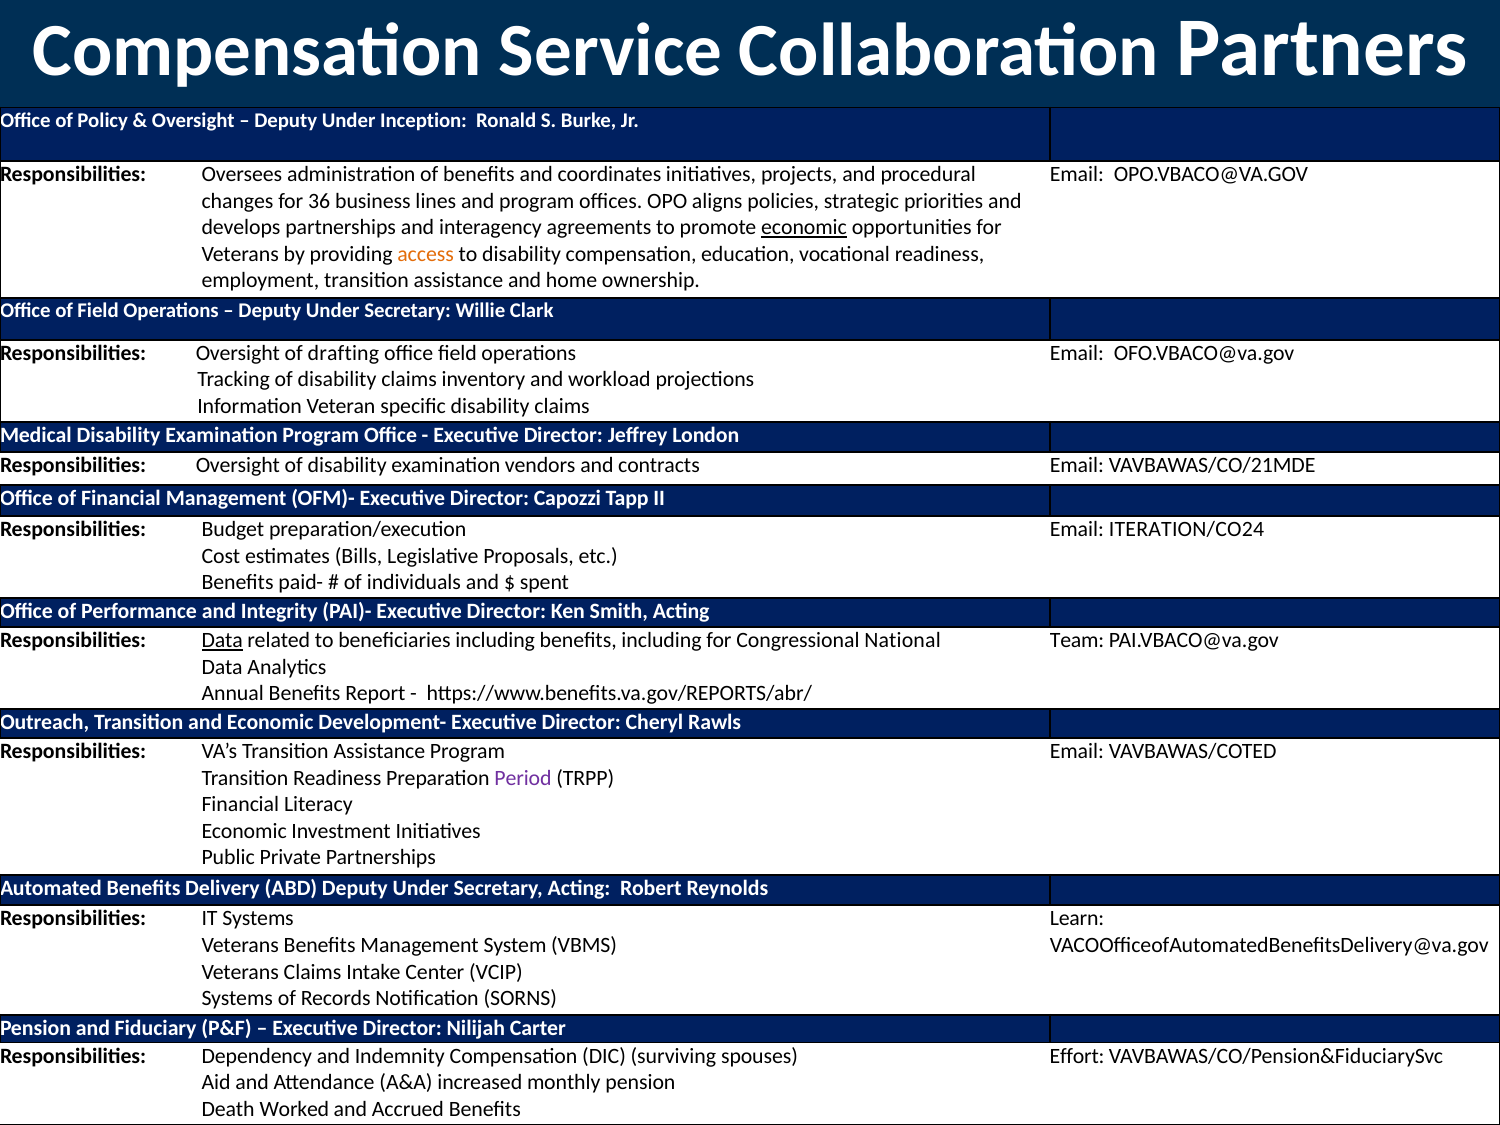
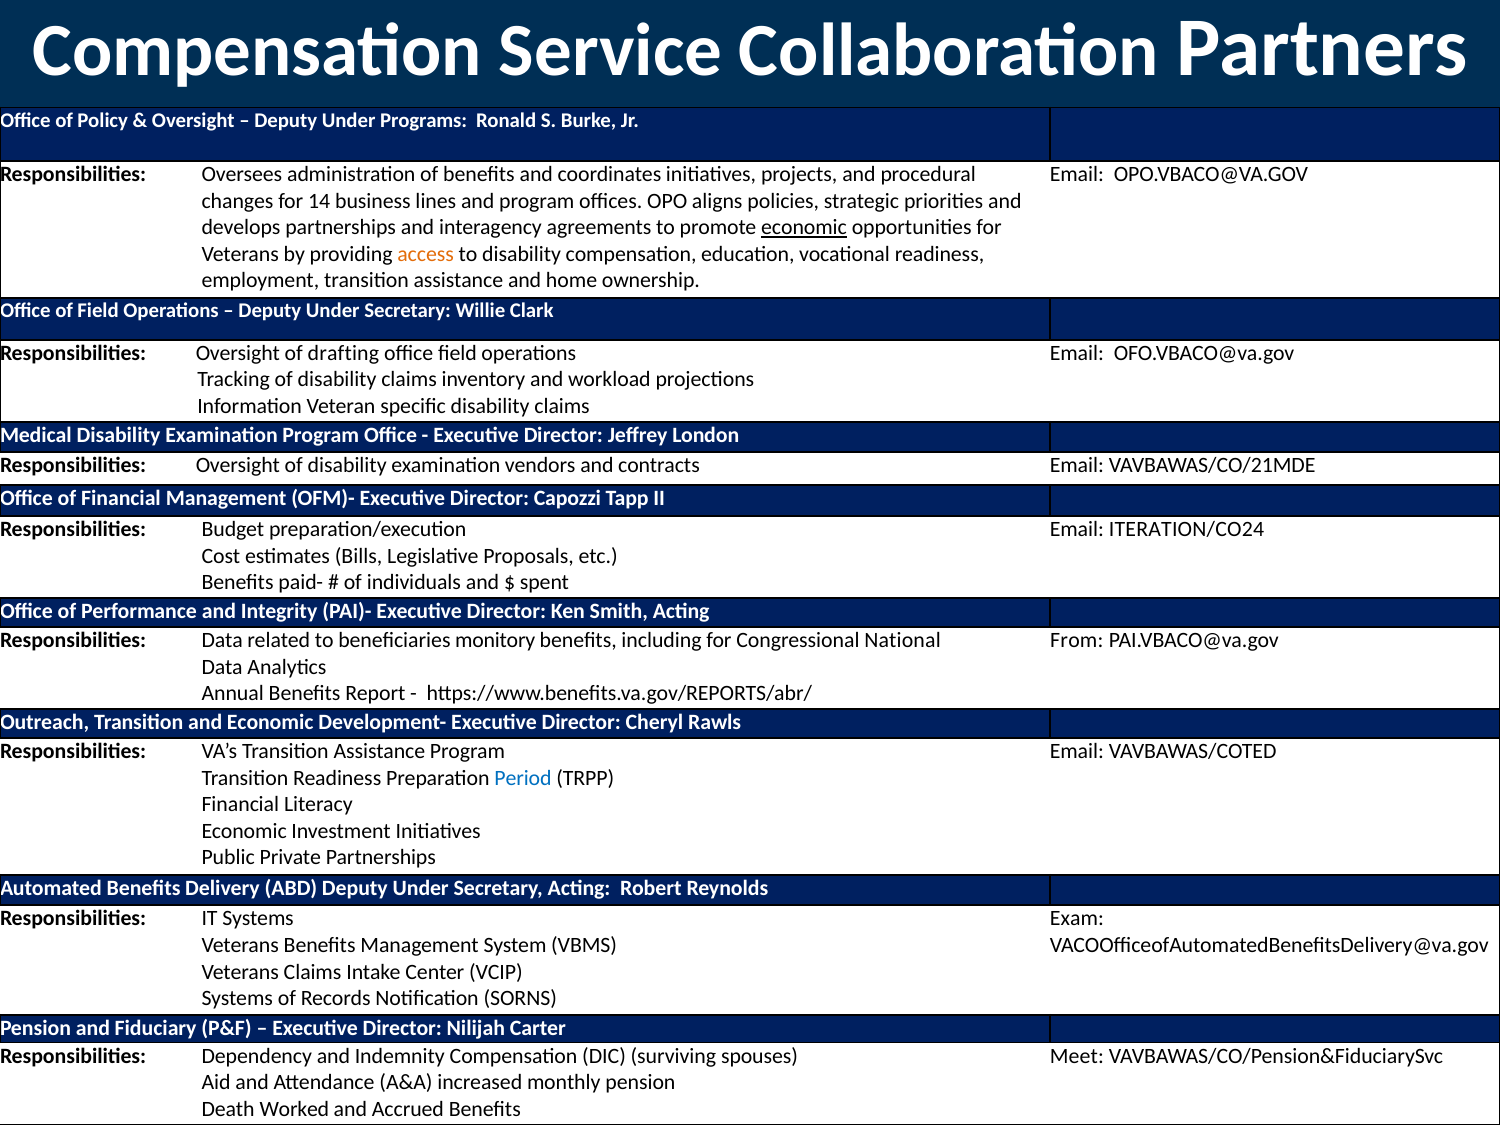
Inception: Inception -> Programs (424, 120)
36: 36 -> 14 (319, 201)
Data underline: present -> none (222, 641)
beneficiaries including: including -> monitory (495, 641)
Team: Team -> From (1077, 641)
Period colour: purple -> blue (523, 778)
Learn: Learn -> Exam (1077, 919)
Effort: Effort -> Meet (1077, 1056)
